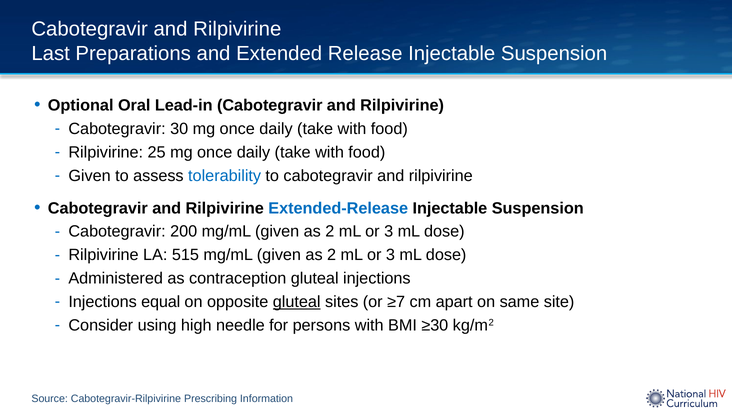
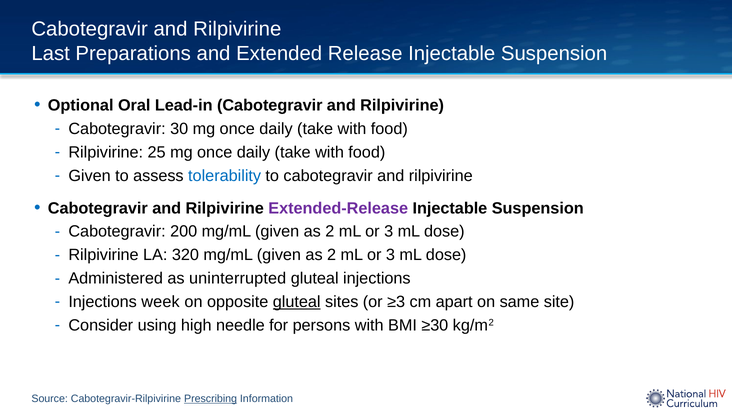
Extended-Release colour: blue -> purple (338, 208)
515: 515 -> 320 (185, 255)
contraception: contraception -> uninterrupted (238, 278)
equal: equal -> week (161, 302)
≥7: ≥7 -> ≥3 (396, 302)
Prescribing underline: none -> present (211, 398)
